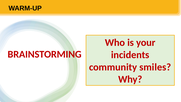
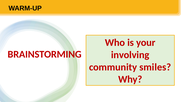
incidents: incidents -> involving (130, 55)
